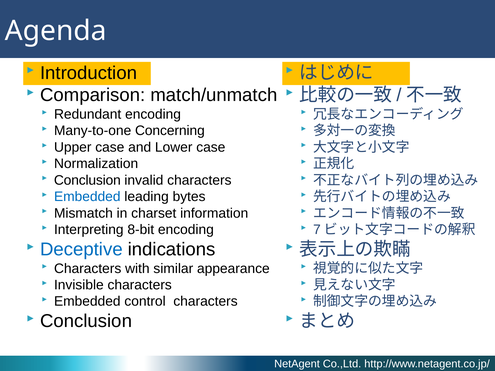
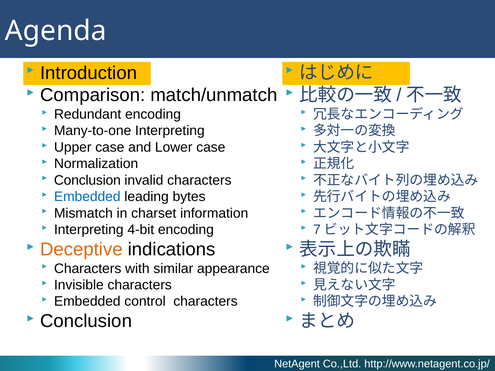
Many-to-one Concerning: Concerning -> Interpreting (170, 131)
8-bit: 8-bit -> 4-bit (141, 230)
Deceptive colour: blue -> orange (81, 250)
